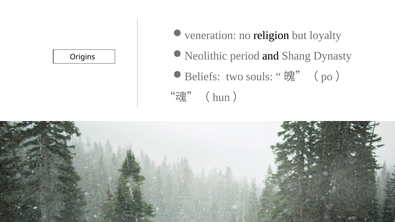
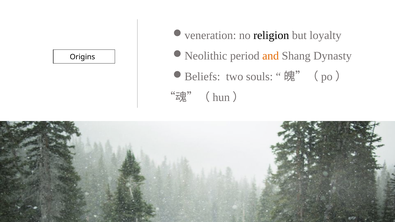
and colour: black -> orange (271, 56)
